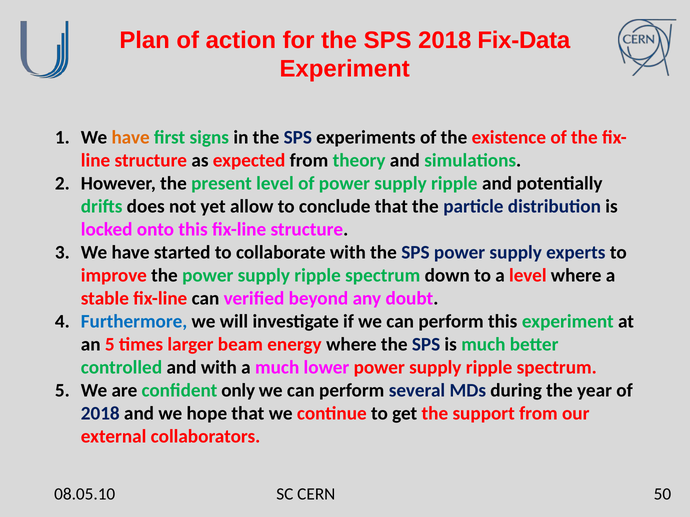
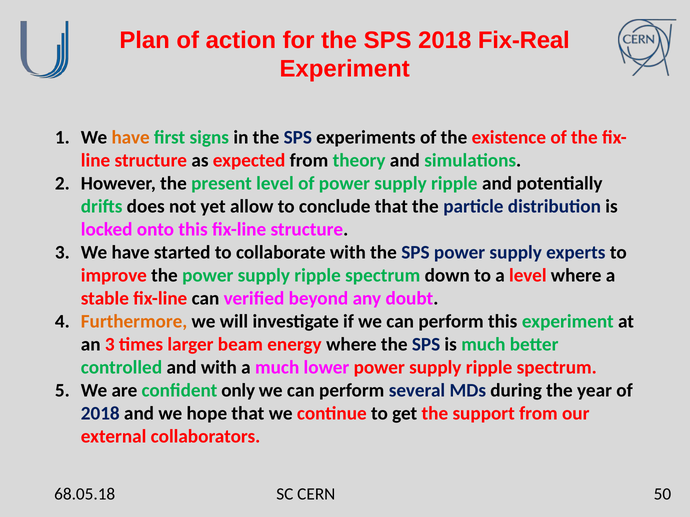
Fix-Data: Fix-Data -> Fix-Real (524, 40)
Furthermore colour: blue -> orange (134, 322)
an 5: 5 -> 3 (110, 345)
08.05.10: 08.05.10 -> 68.05.18 (85, 495)
